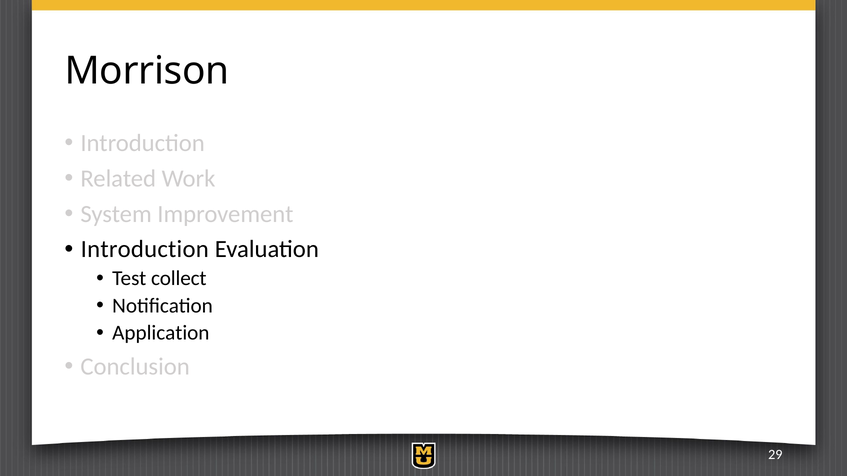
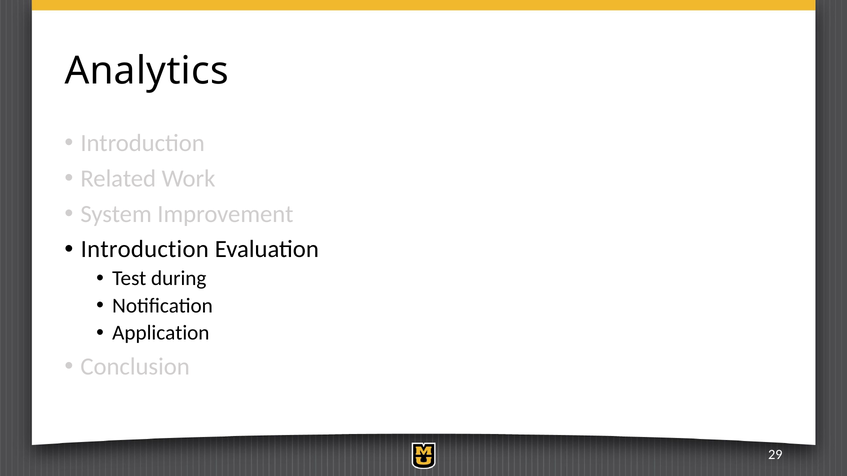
Morrison: Morrison -> Analytics (147, 71)
collect: collect -> during (179, 279)
